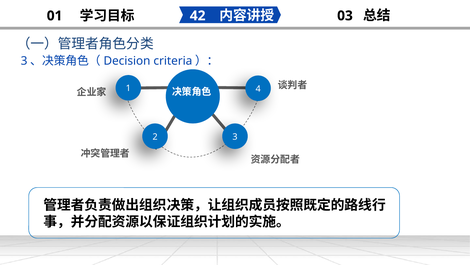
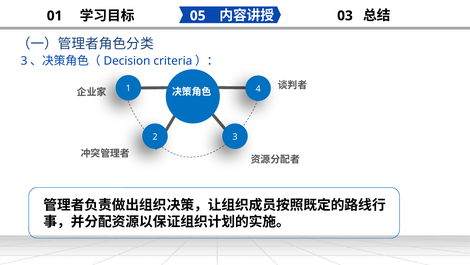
42: 42 -> 05 (198, 16)
